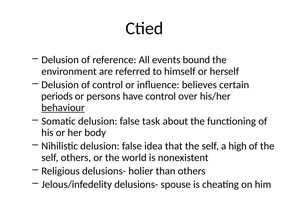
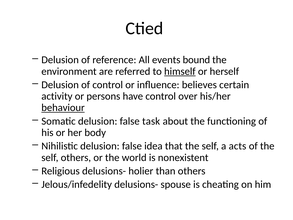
himself underline: none -> present (180, 71)
periods: periods -> activity (57, 96)
high: high -> acts (237, 146)
